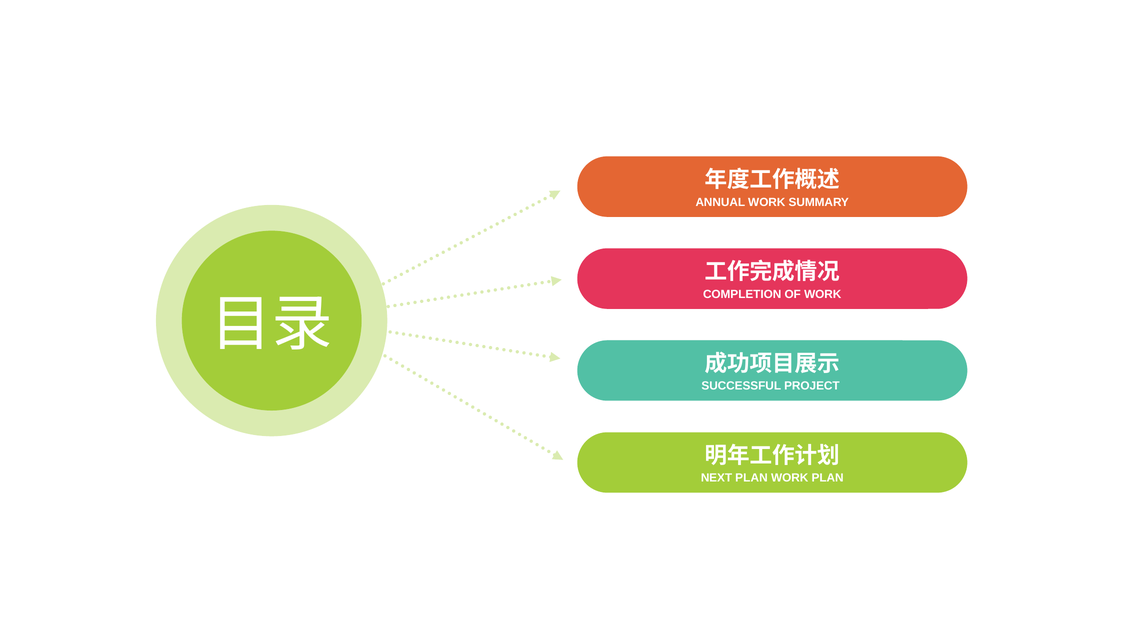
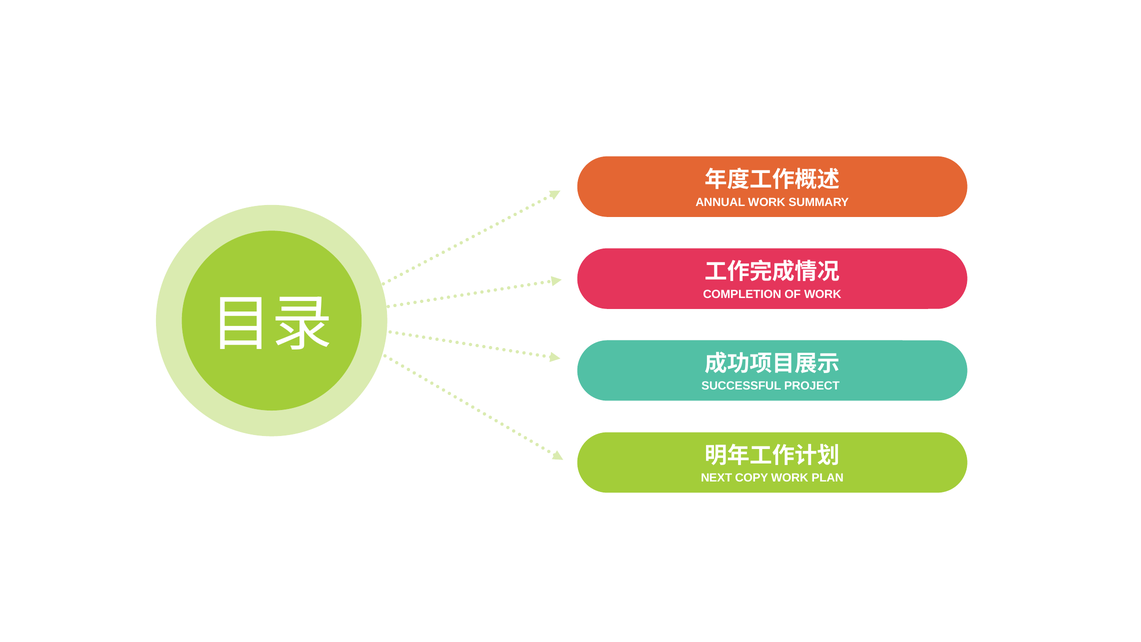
NEXT PLAN: PLAN -> COPY (752, 478)
